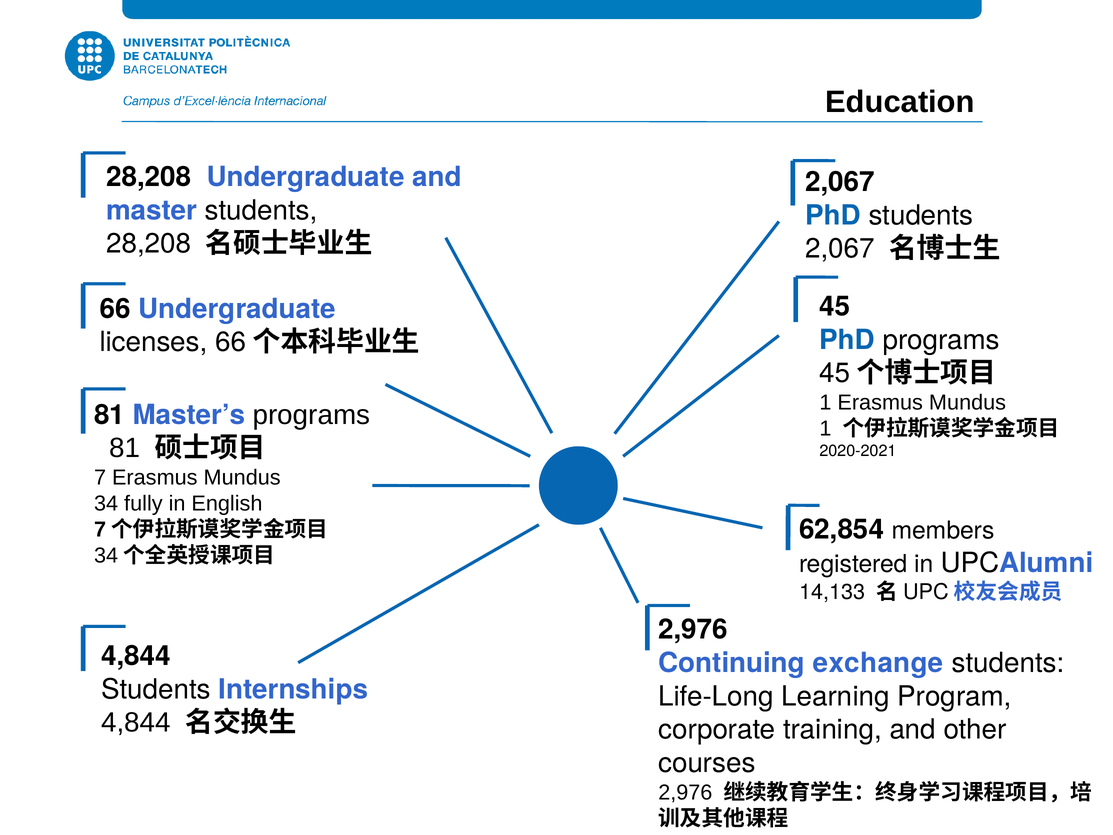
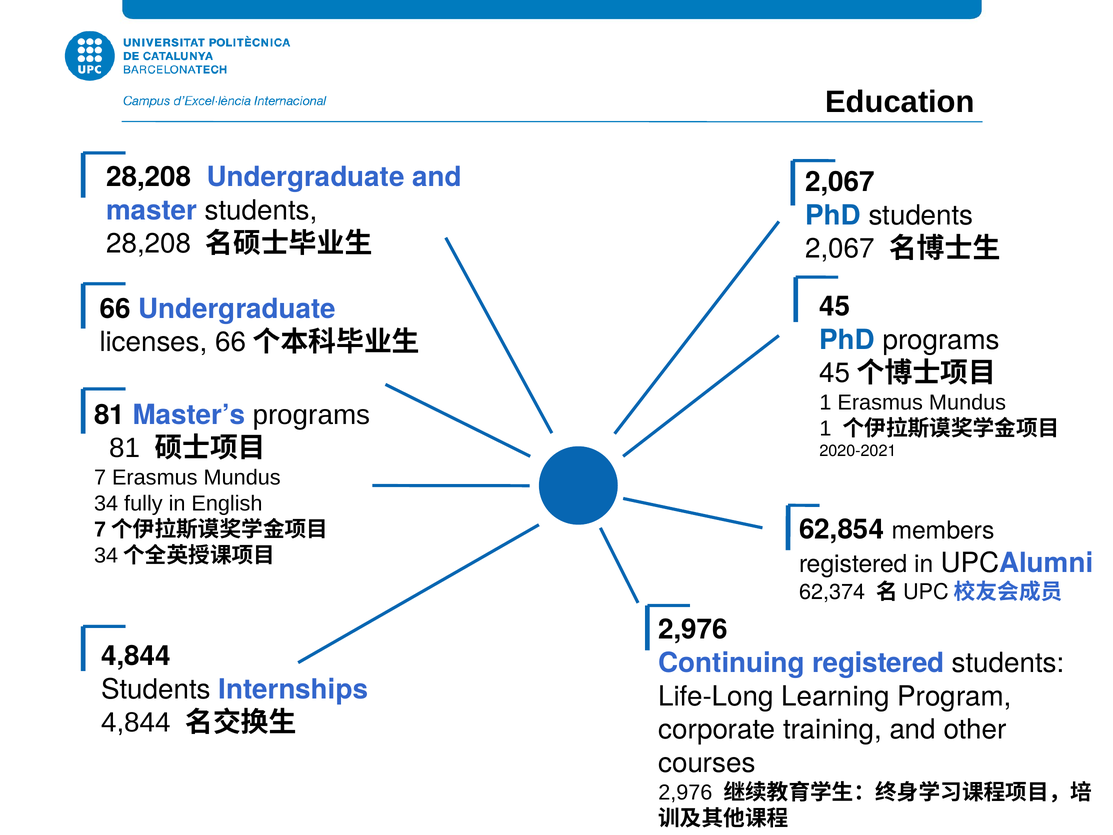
14,133: 14,133 -> 62,374 (832, 592)
Continuing exchange: exchange -> registered (878, 663)
